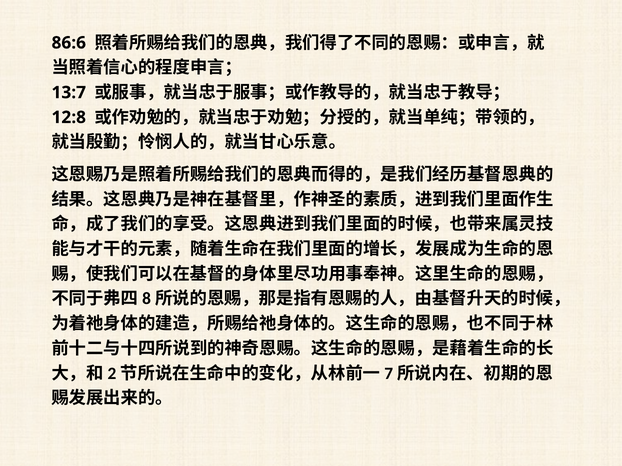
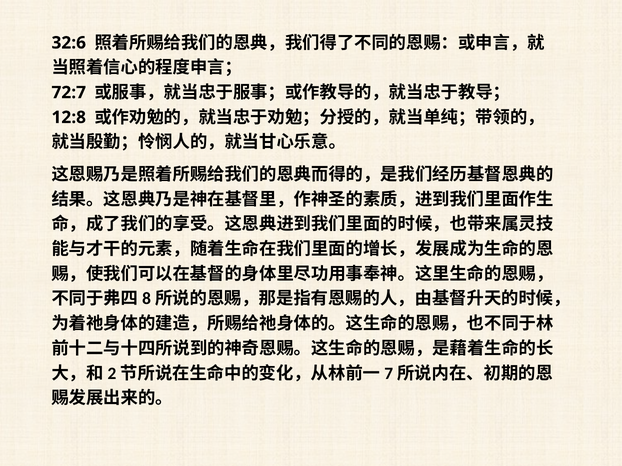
86:6: 86:6 -> 32:6 (69, 43)
13:7: 13:7 -> 72:7 (69, 93)
